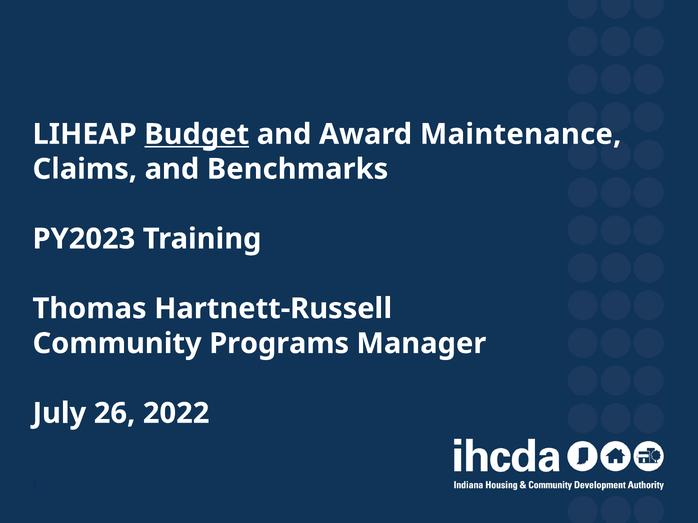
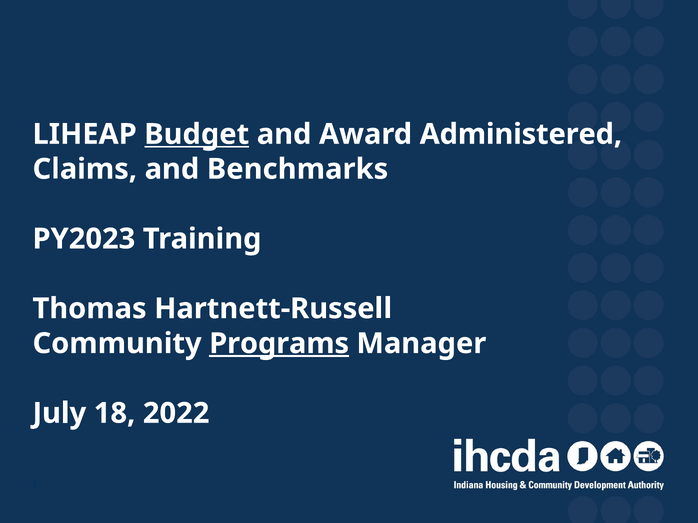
Maintenance: Maintenance -> Administered (521, 134)
Programs underline: none -> present (279, 344)
26: 26 -> 18 (115, 414)
